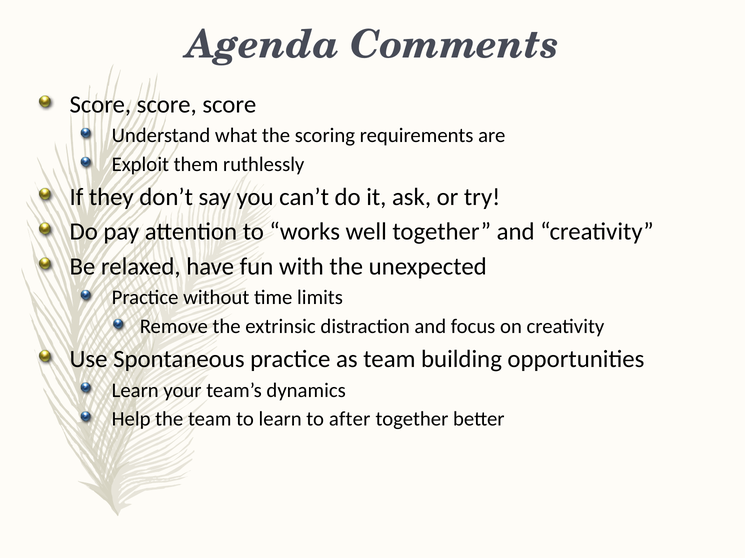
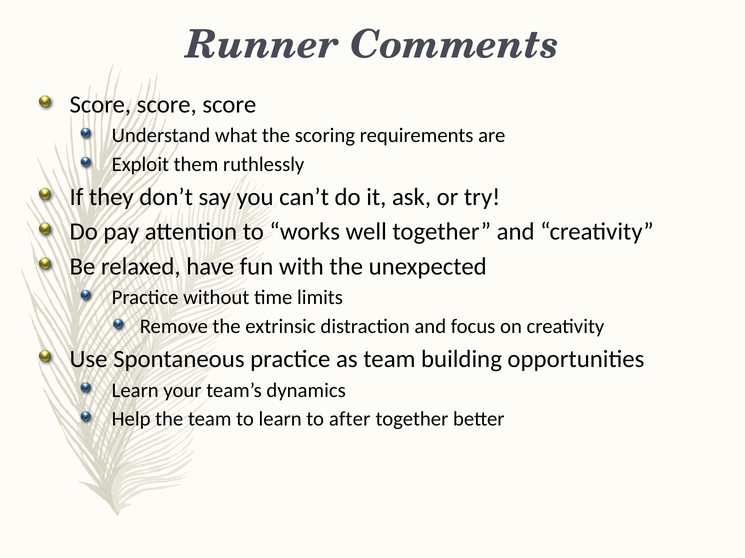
Agenda: Agenda -> Runner (262, 45)
